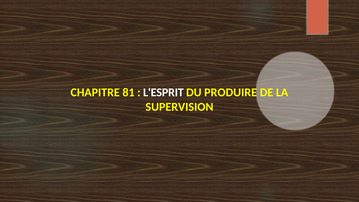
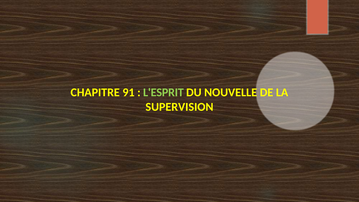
81: 81 -> 91 (129, 93)
L'ESPRIT colour: white -> light green (163, 93)
PRODUIRE: PRODUIRE -> NOUVELLE (231, 93)
